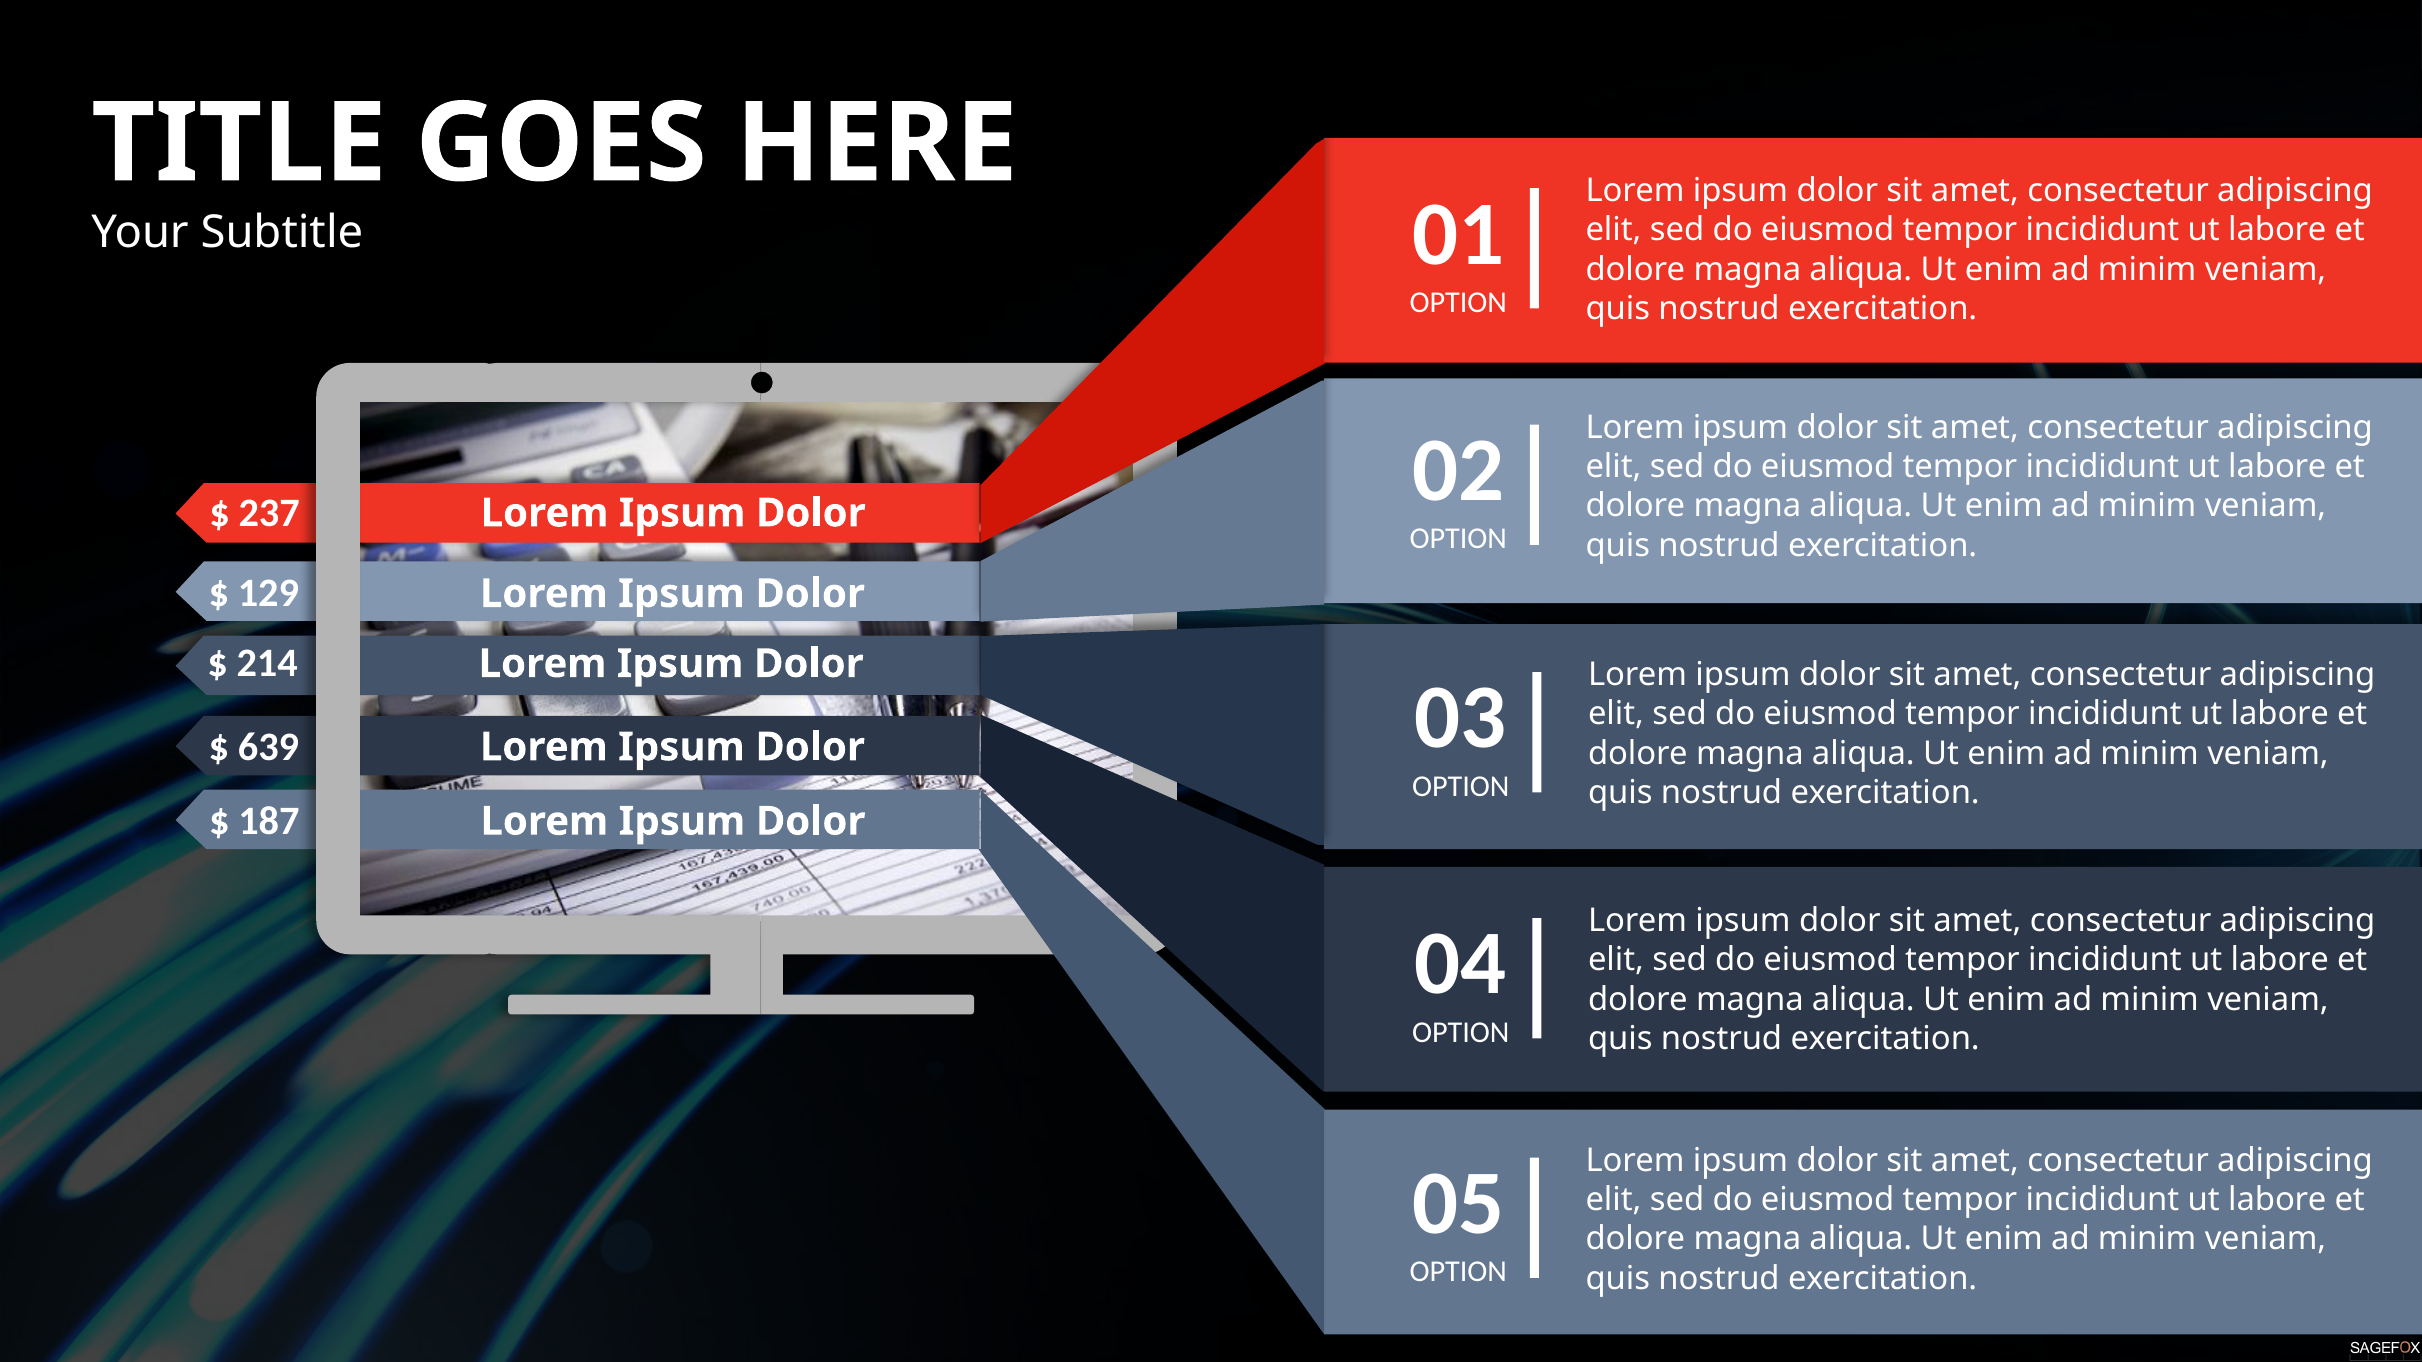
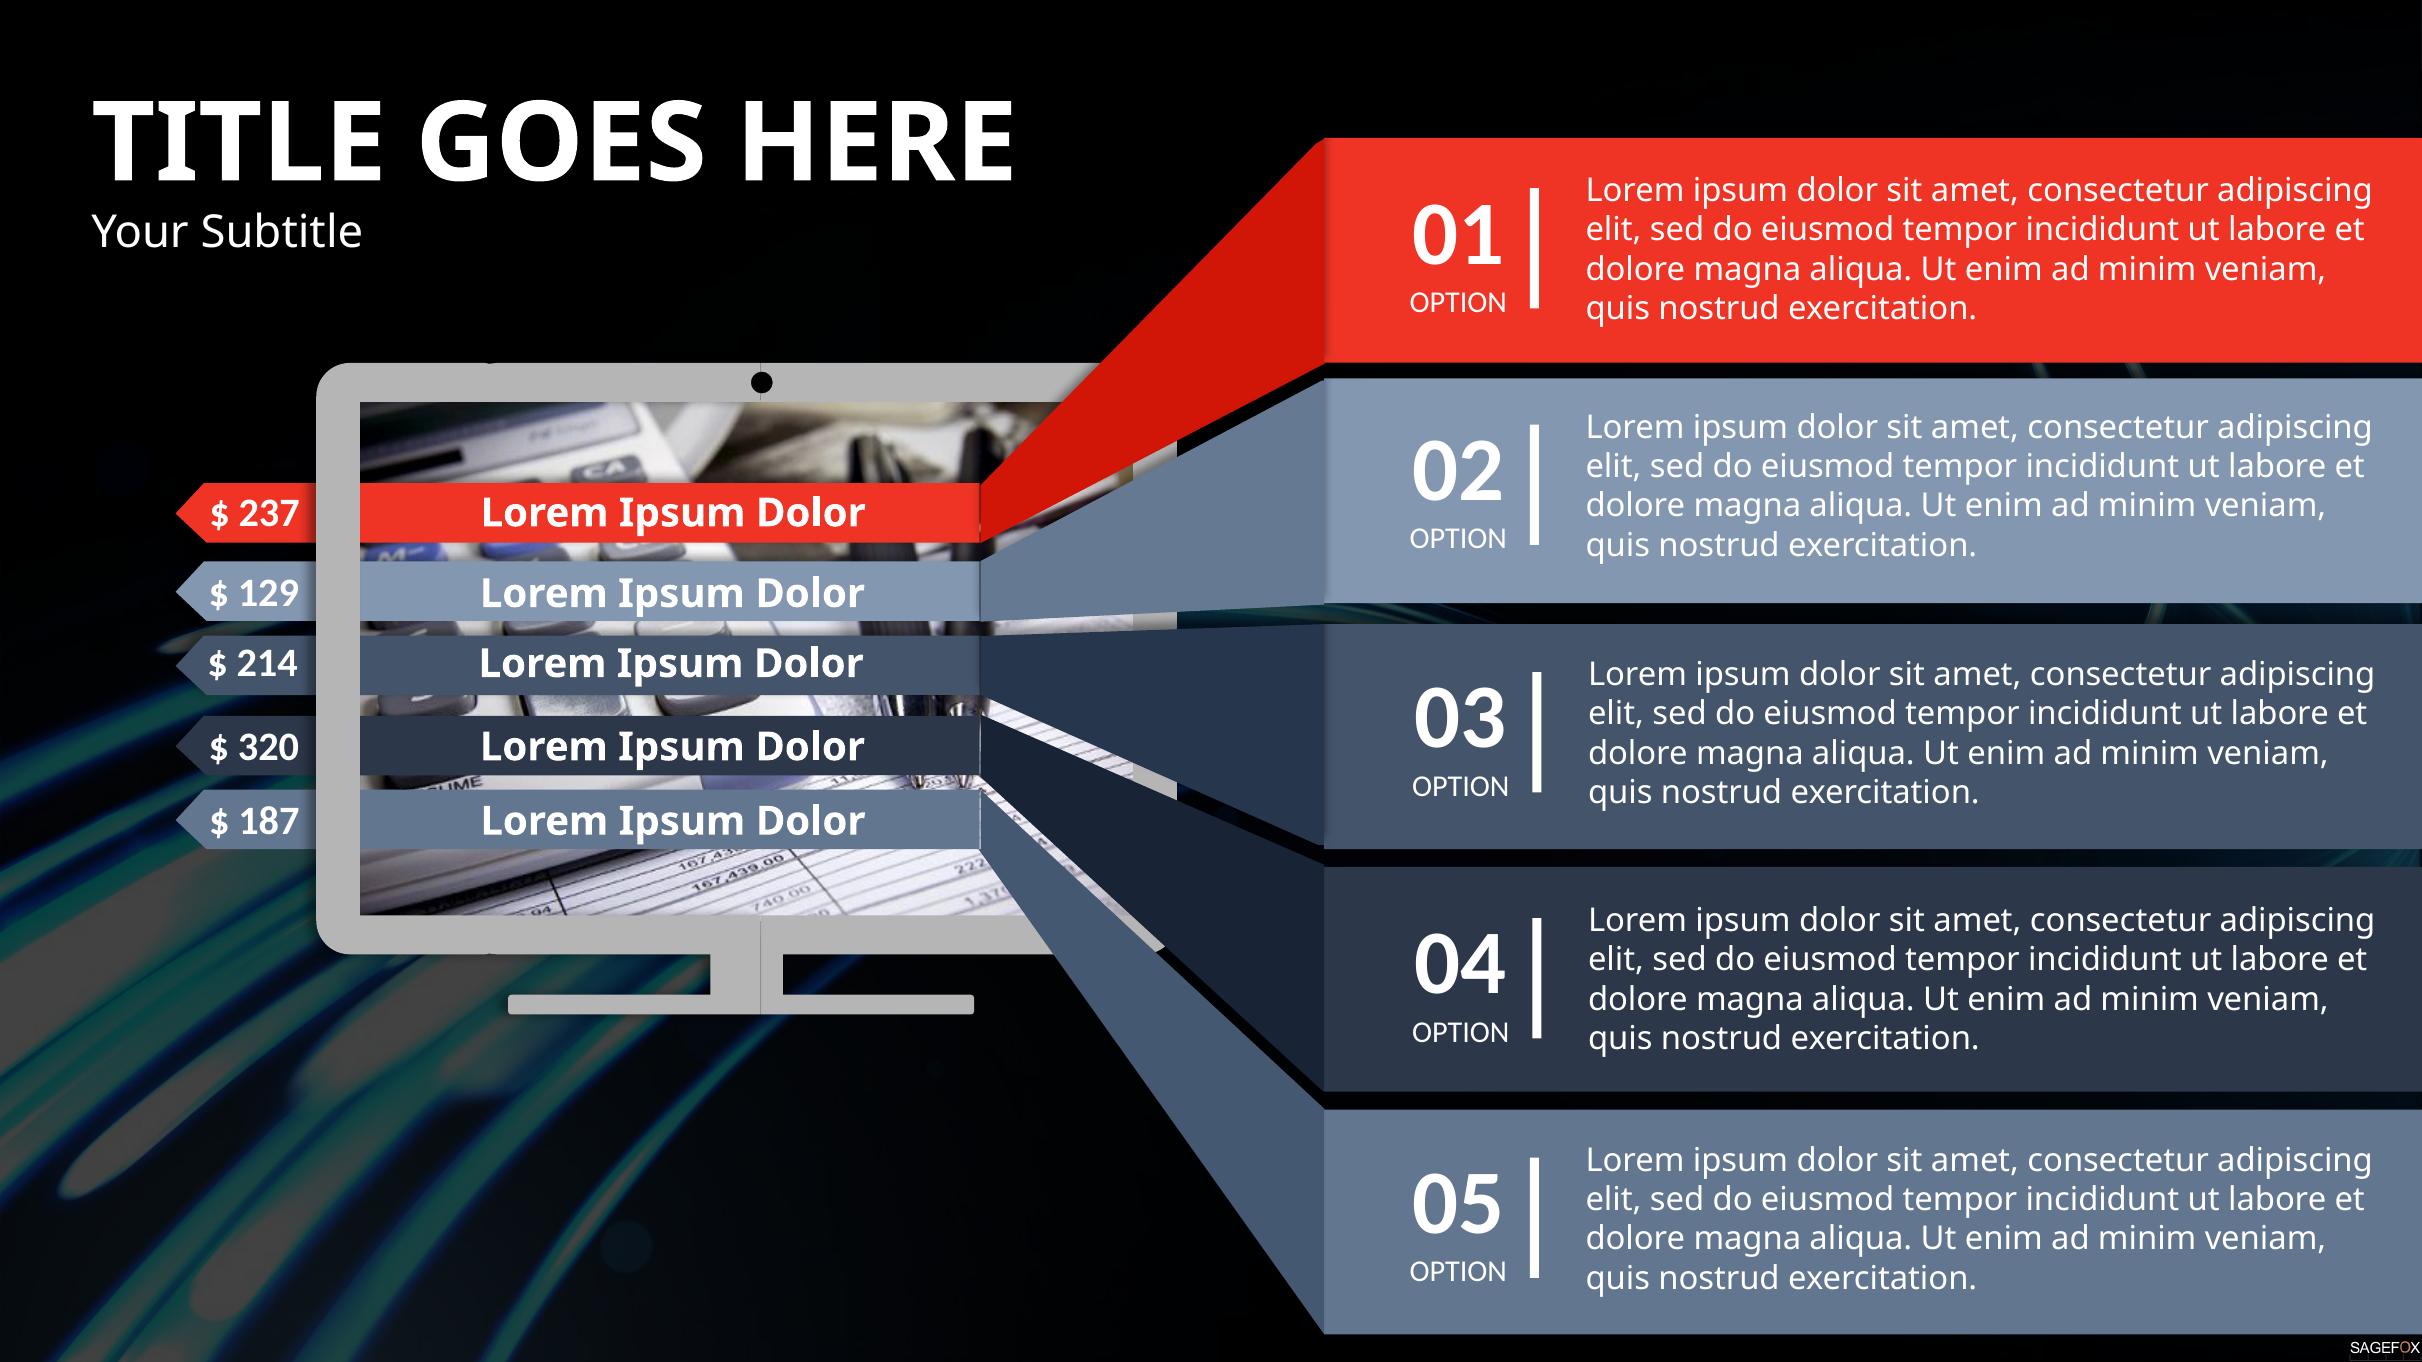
639: 639 -> 320 (269, 747)
